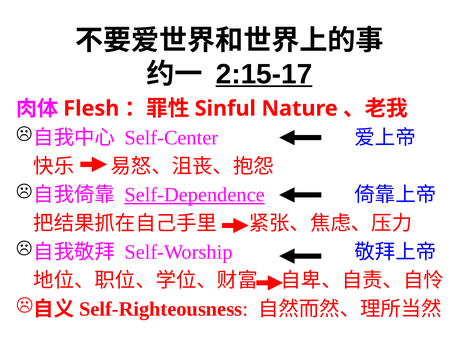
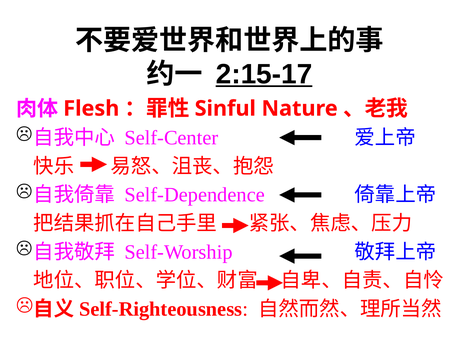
Self-Dependence underline: present -> none (195, 195)
